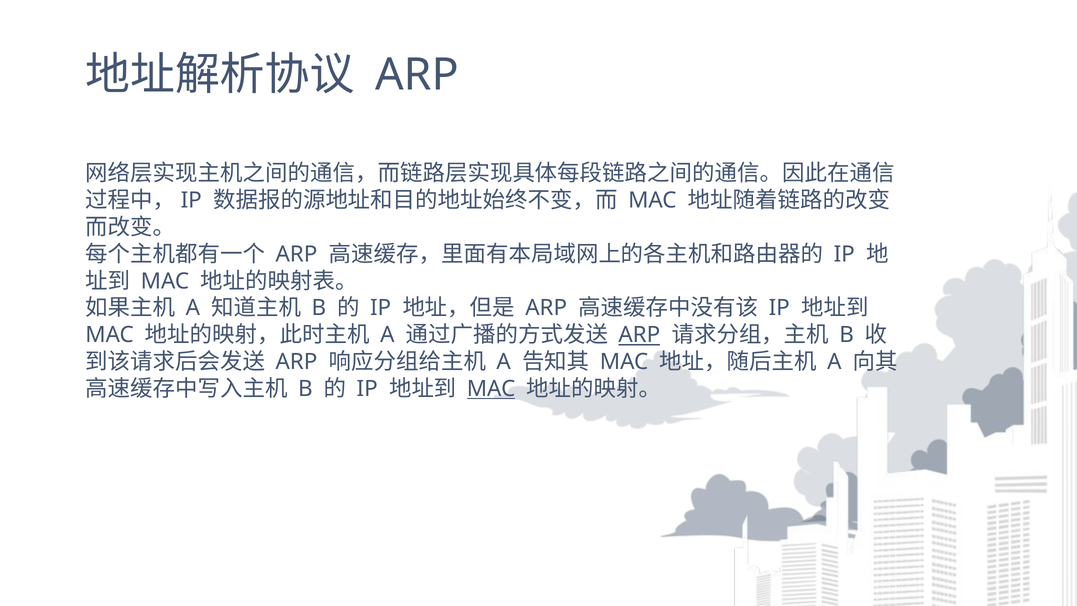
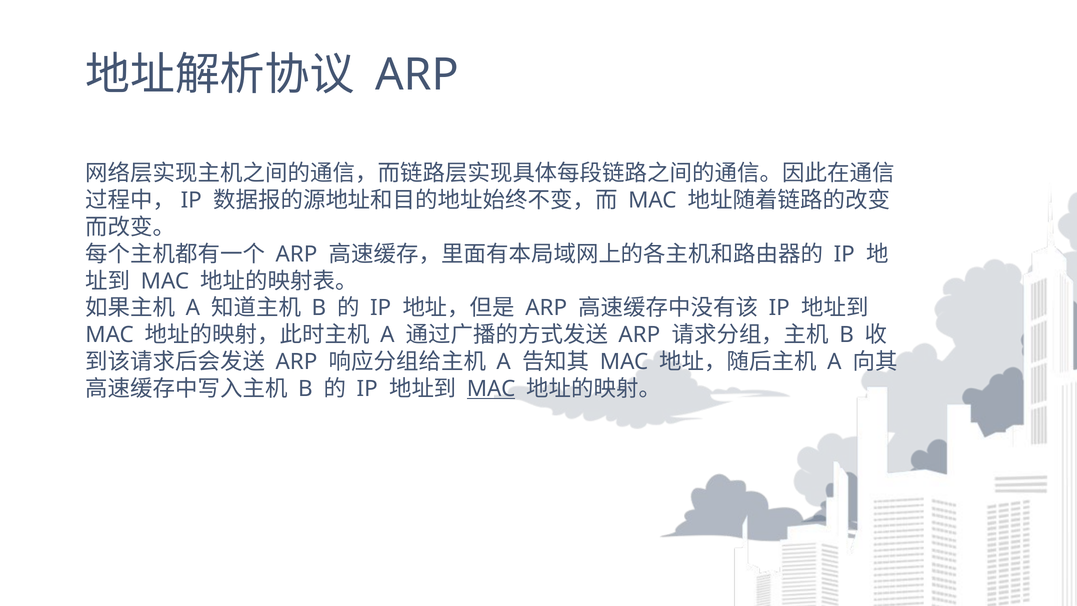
ARP underline: present -> none (639, 335)
